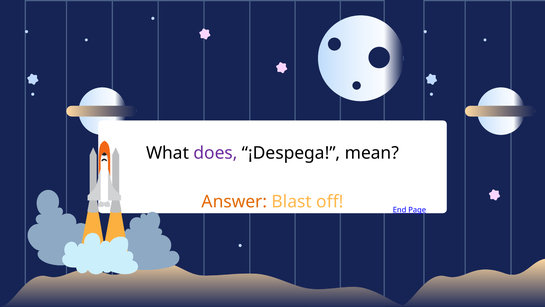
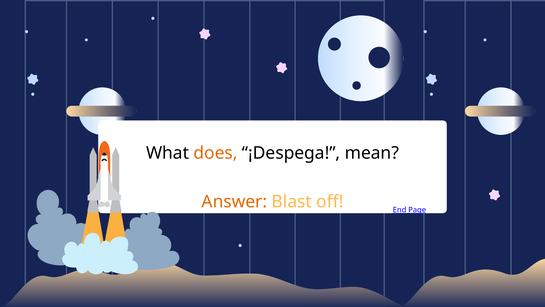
does colour: purple -> orange (215, 153)
